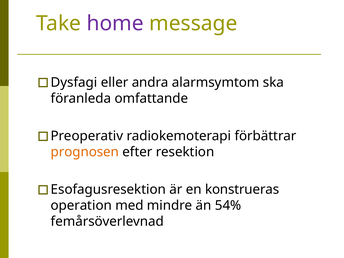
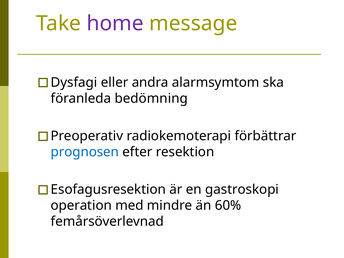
omfattande: omfattande -> bedömning (151, 98)
prognosen colour: orange -> blue (85, 152)
konstrueras: konstrueras -> gastroskopi (242, 189)
54%: 54% -> 60% (228, 206)
